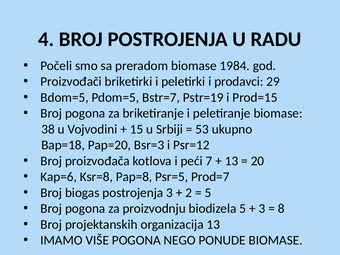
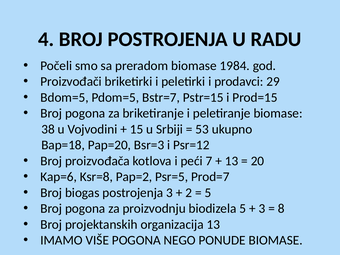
Pstr=19: Pstr=19 -> Pstr=15 (203, 97)
Pap=8: Pap=8 -> Pap=2 (134, 177)
